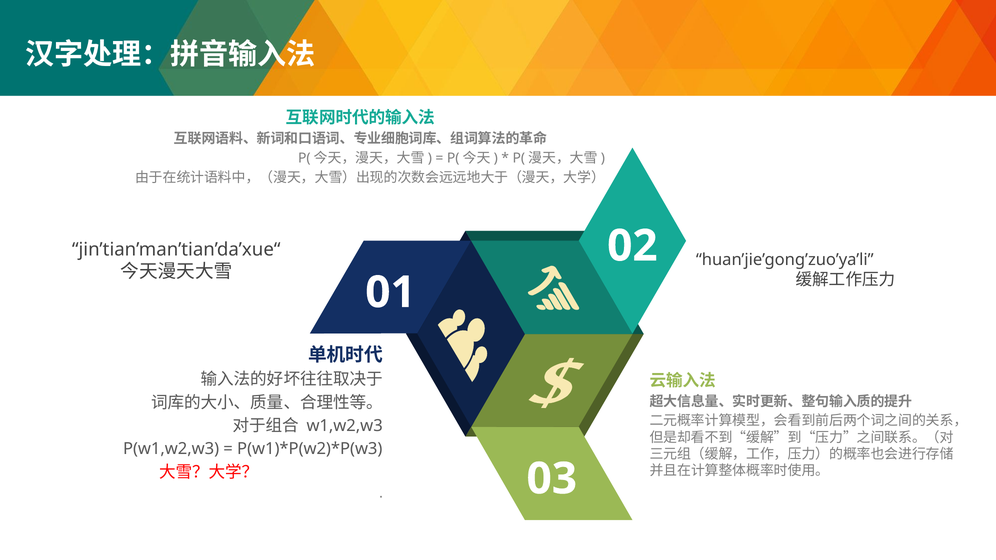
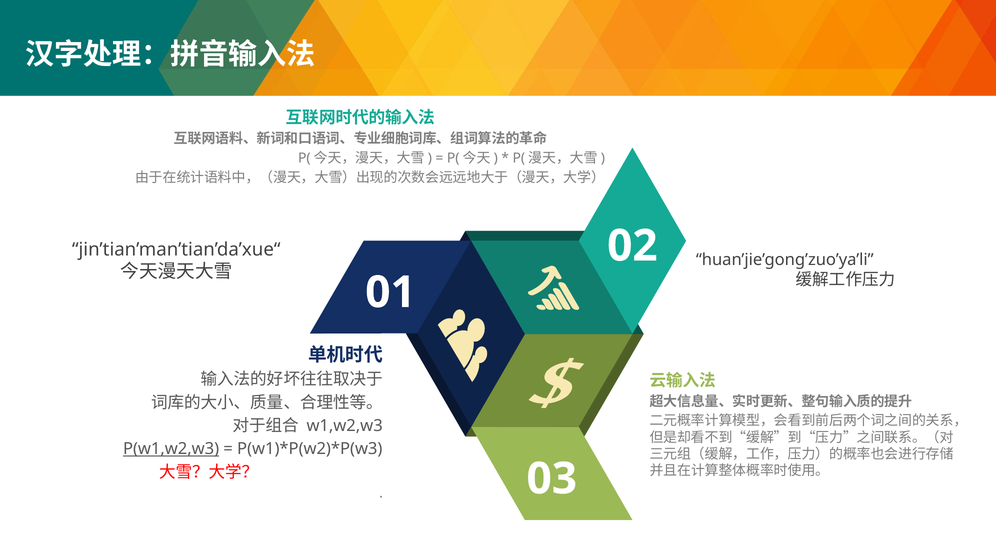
P(w1,w2,w3 underline: none -> present (171, 449)
